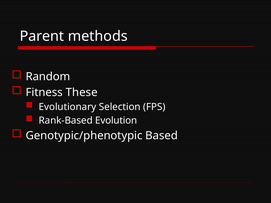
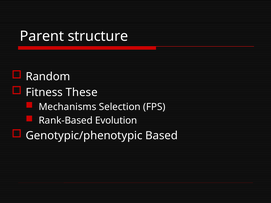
methods: methods -> structure (98, 36)
Evolutionary: Evolutionary -> Mechanisms (68, 107)
